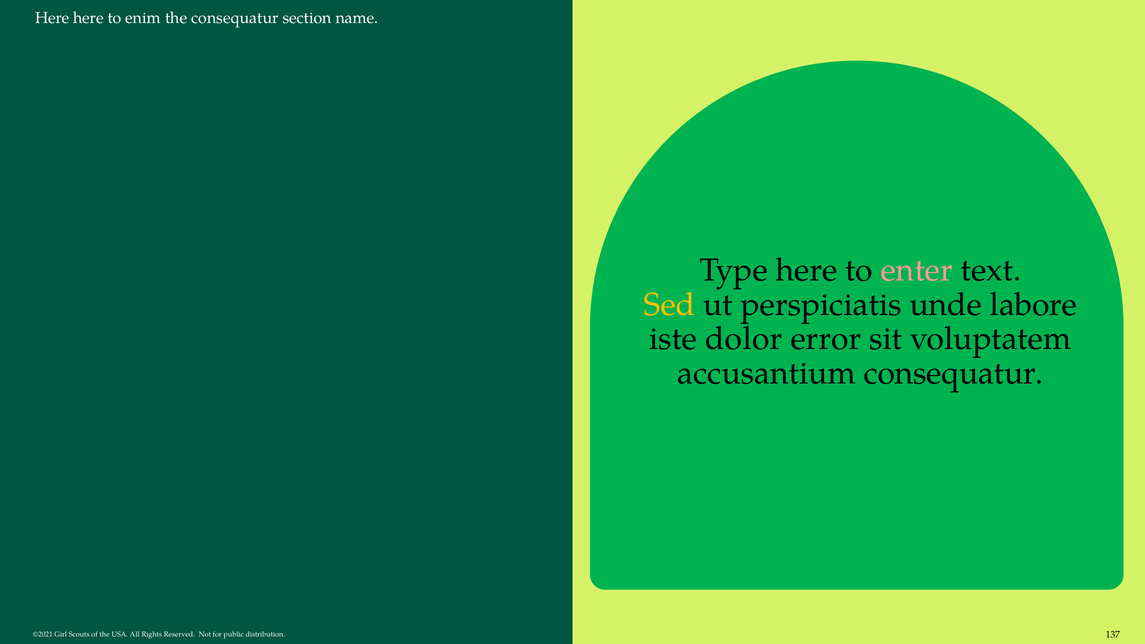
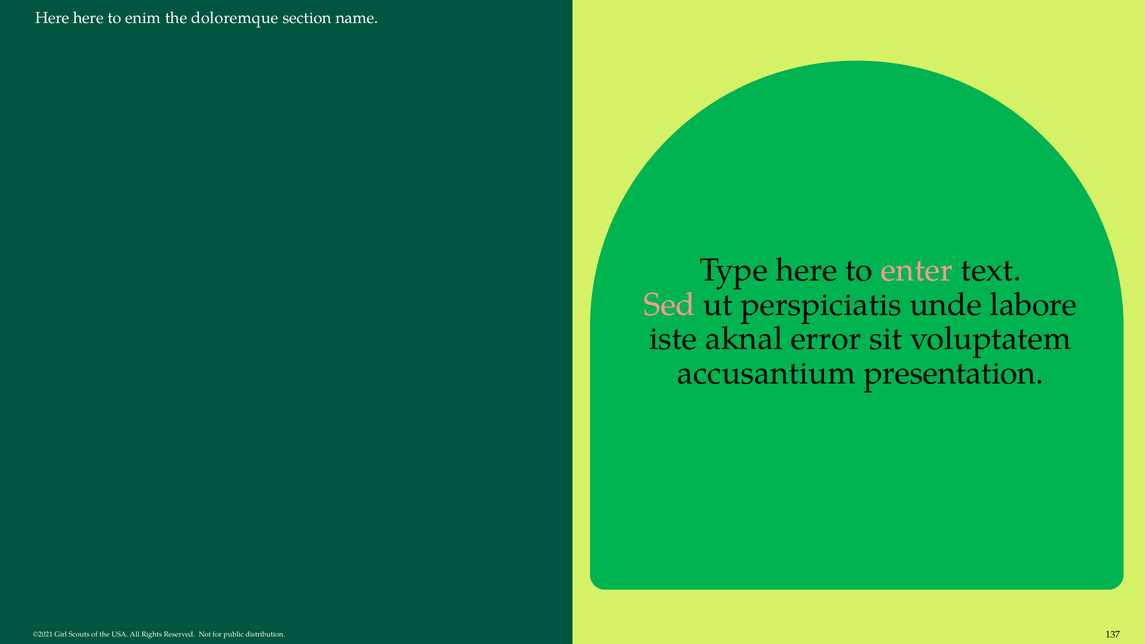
the consequatur: consequatur -> doloremque (235, 18)
Sed colour: yellow -> pink (670, 305)
dolor: dolor -> aknal (744, 339)
accusantium consequatur: consequatur -> presentation (954, 373)
